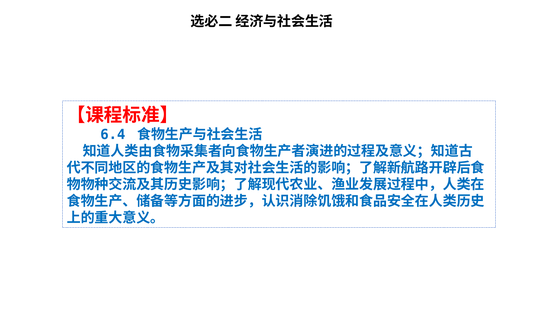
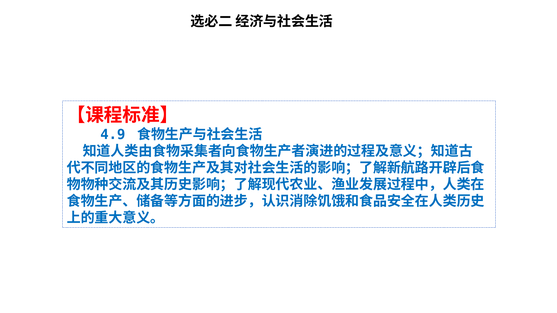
6.4: 6.4 -> 4.9 (113, 135)
